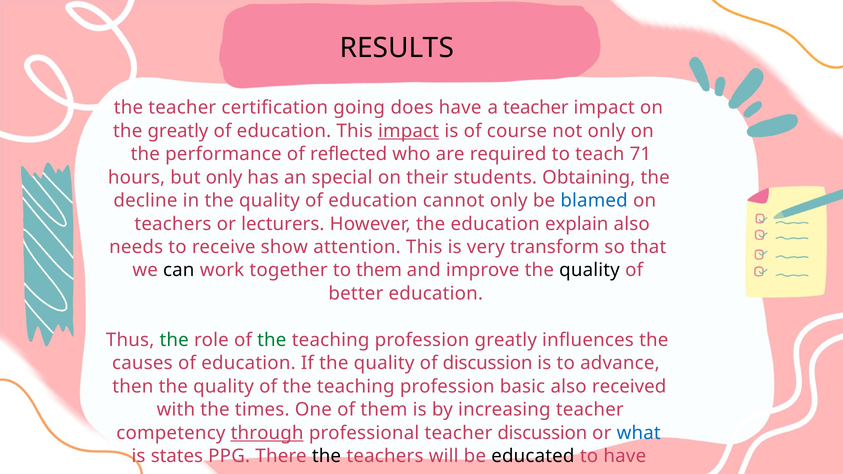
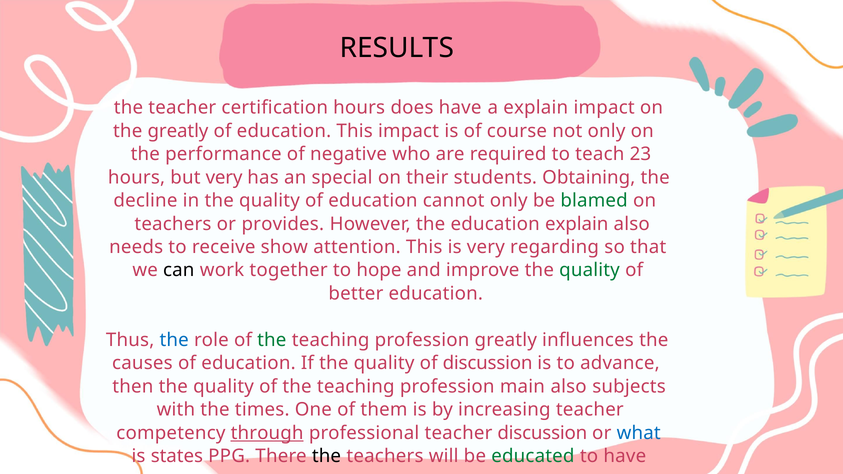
certification going: going -> hours (359, 108)
a teacher: teacher -> explain (536, 108)
impact underline: present -> none (409, 131)
reflected: reflected -> negative (349, 154)
71: 71 -> 23 (640, 154)
but only: only -> very (224, 178)
blamed colour: blue -> green (594, 201)
lecturers: lecturers -> provides (283, 224)
transform: transform -> regarding (555, 247)
to them: them -> hope (379, 270)
quality colour: black -> green (589, 270)
the colour: green -> blue (174, 340)
basic: basic -> main (522, 387)
received: received -> subjects (629, 387)
educated colour: black -> green (533, 456)
